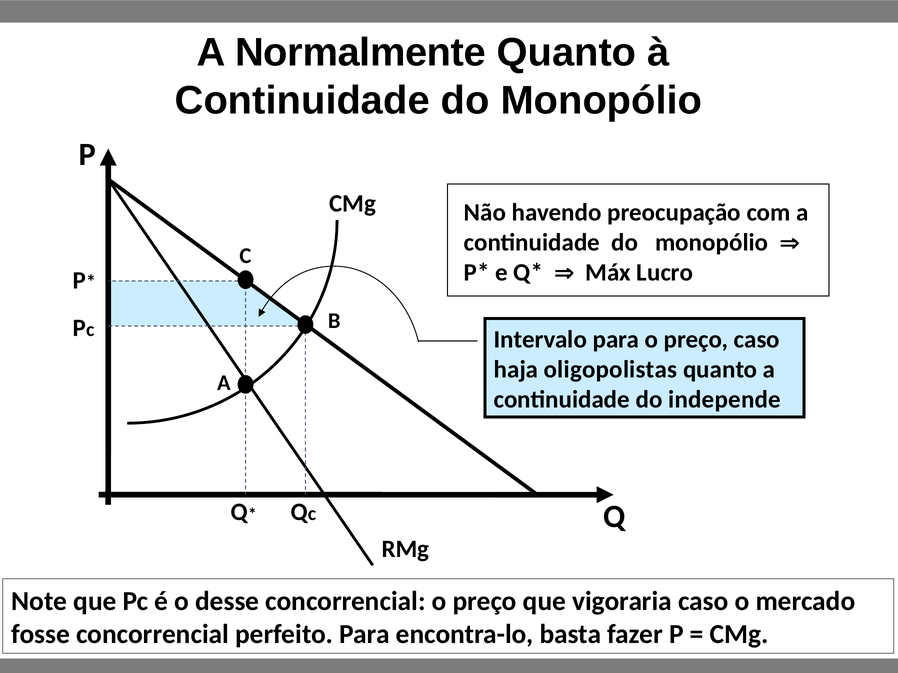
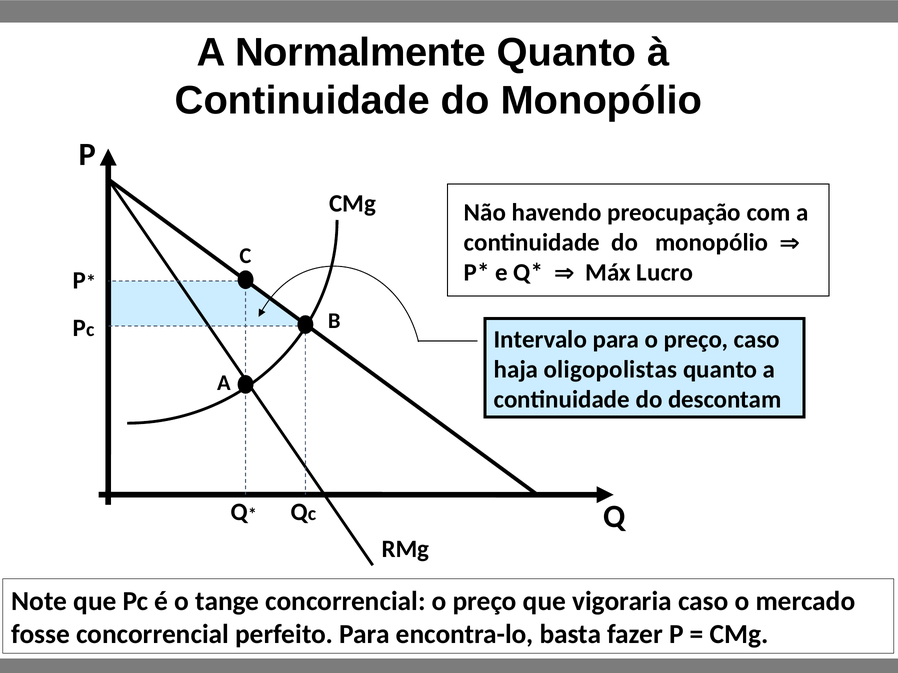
independe: independe -> descontam (725, 400)
desse: desse -> tange (227, 602)
